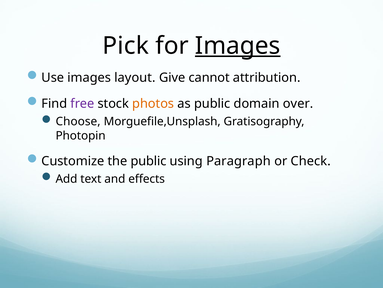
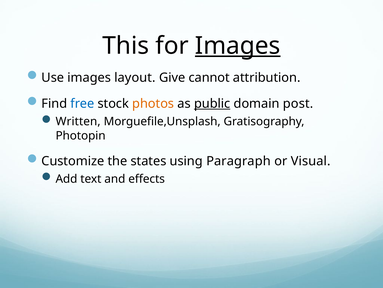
Pick: Pick -> This (126, 46)
free colour: purple -> blue (82, 103)
public underline: none -> present (212, 103)
over: over -> post (298, 103)
Choose: Choose -> Written (78, 121)
the public: public -> states (148, 161)
Check: Check -> Visual (311, 161)
